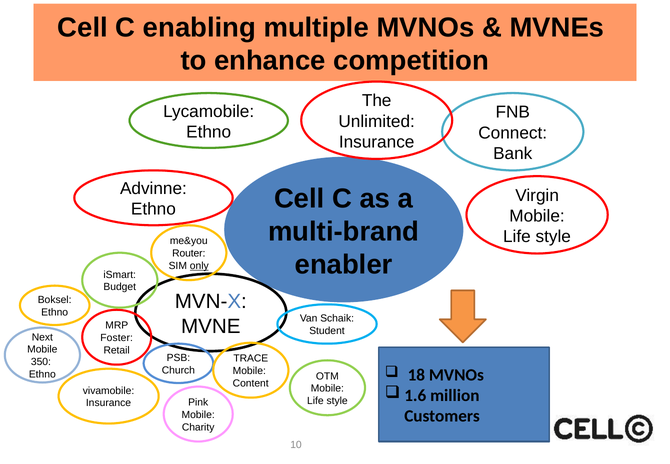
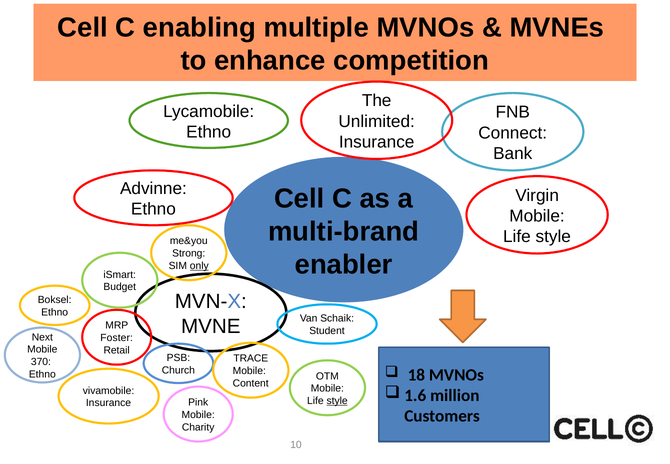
Router: Router -> Strong (189, 253)
350: 350 -> 370 (41, 362)
style underline: none -> present (337, 401)
